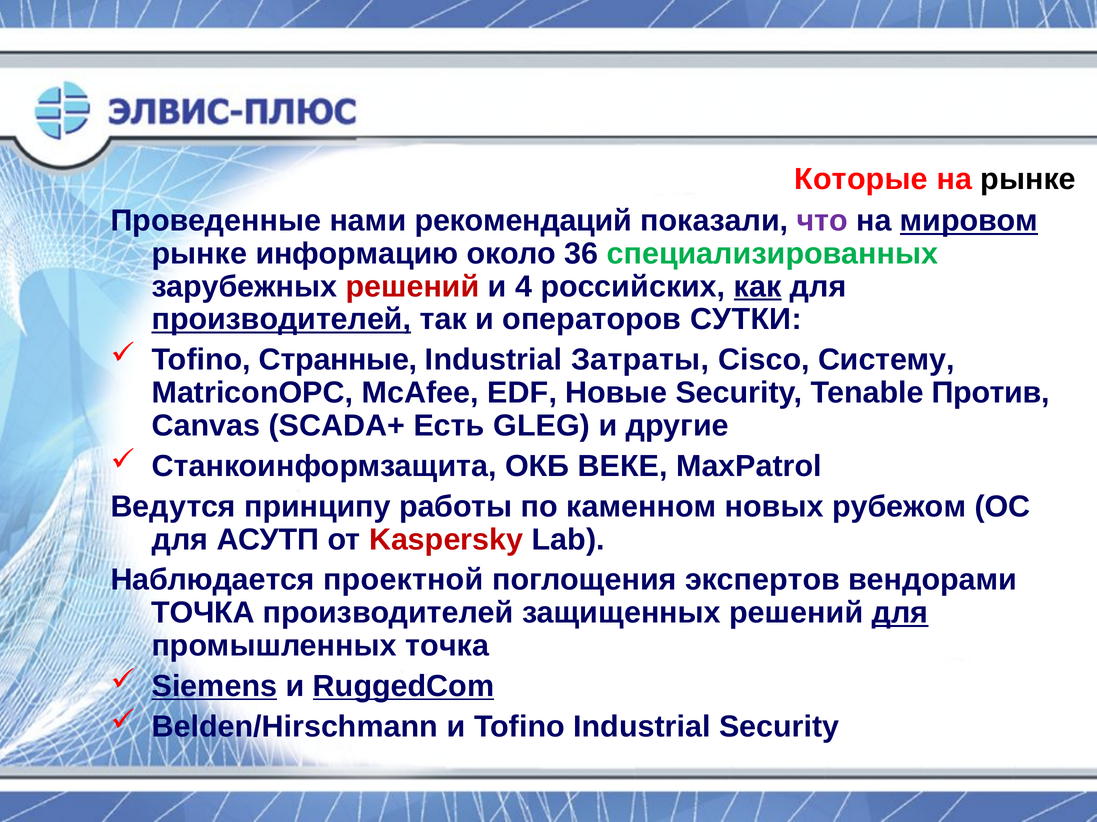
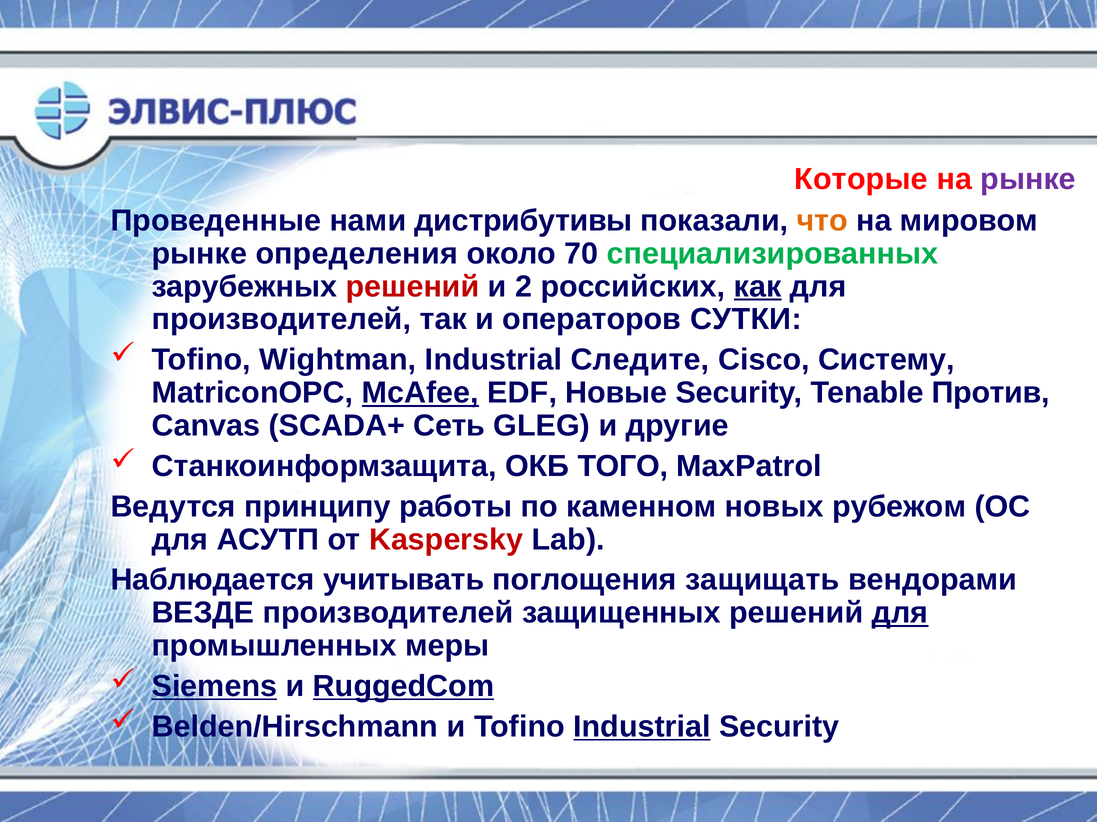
рынке colour: black -> purple (1028, 179)
рекомендаций: рекомендаций -> дистрибутивы (523, 221)
что colour: purple -> orange (822, 221)
мировом underline: present -> none (969, 221)
информацию: информацию -> определения (357, 254)
36: 36 -> 70 (581, 254)
4: 4 -> 2 (524, 287)
производителей underline: present -> none (281, 320)
Странные: Странные -> Wightman (338, 360)
Затраты: Затраты -> Следите (640, 360)
McAfee underline: none -> present (420, 393)
Есть: Есть -> Сеть (449, 426)
ВЕКЕ: ВЕКЕ -> ТОГО (623, 467)
проектной: проектной -> учитывать (404, 580)
экспертов: экспертов -> защищать (762, 580)
ТОЧКА: ТОЧКА -> ВЕЗДЕ (203, 613)
промышленных точка: точка -> меры (447, 646)
Industrial underline: none -> present (642, 727)
